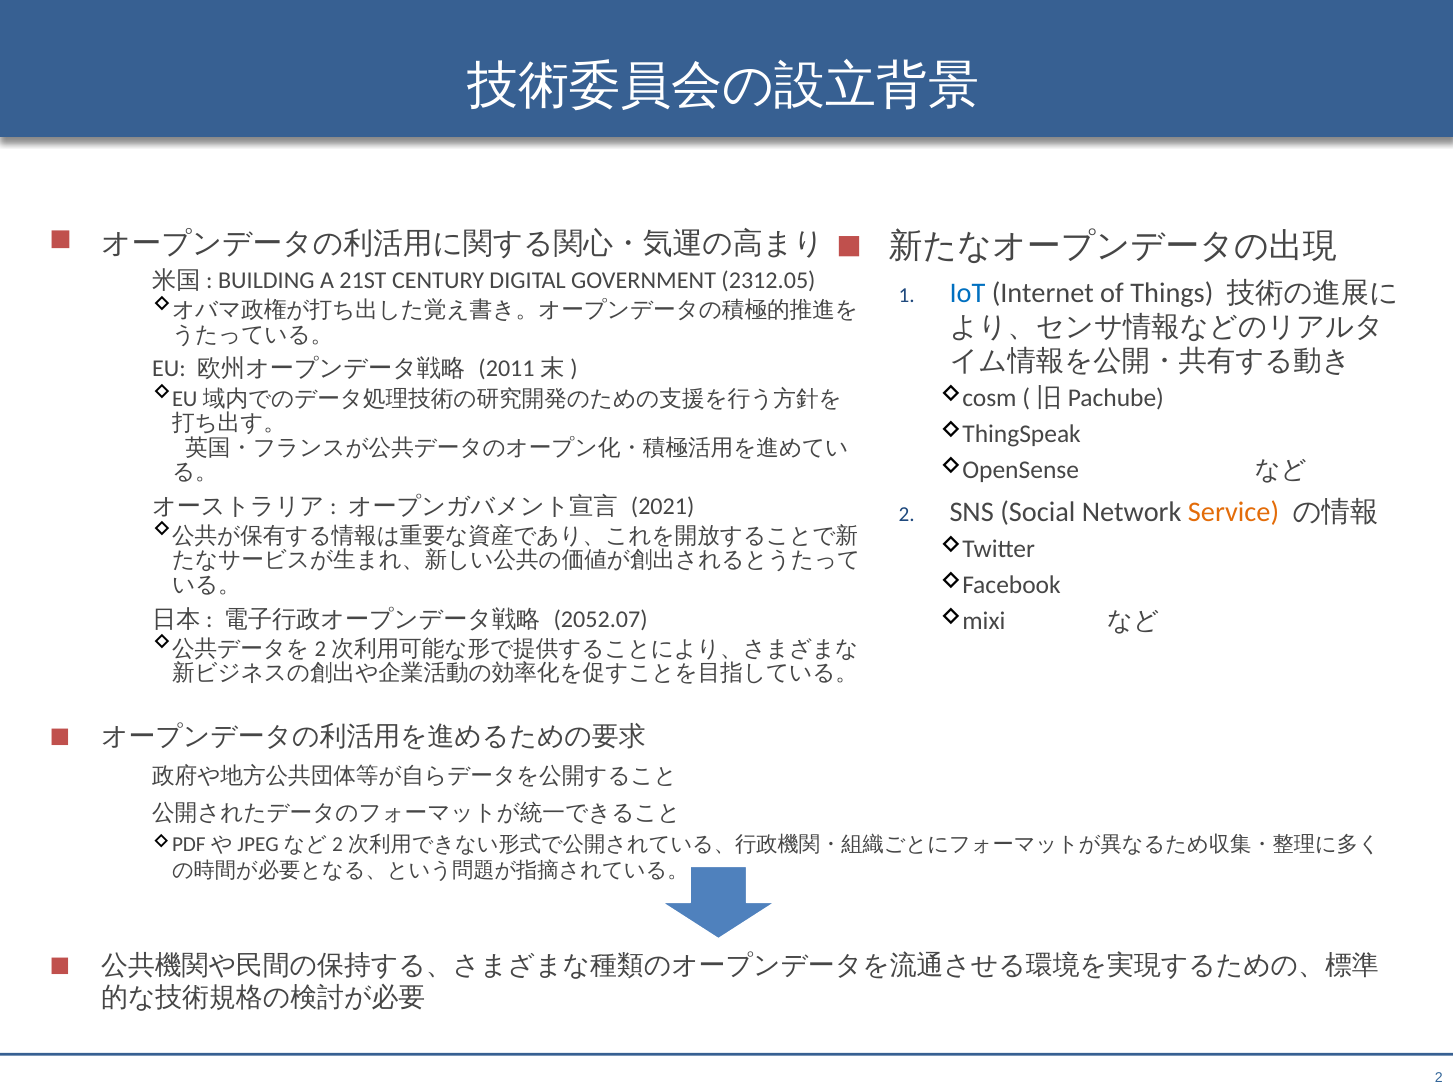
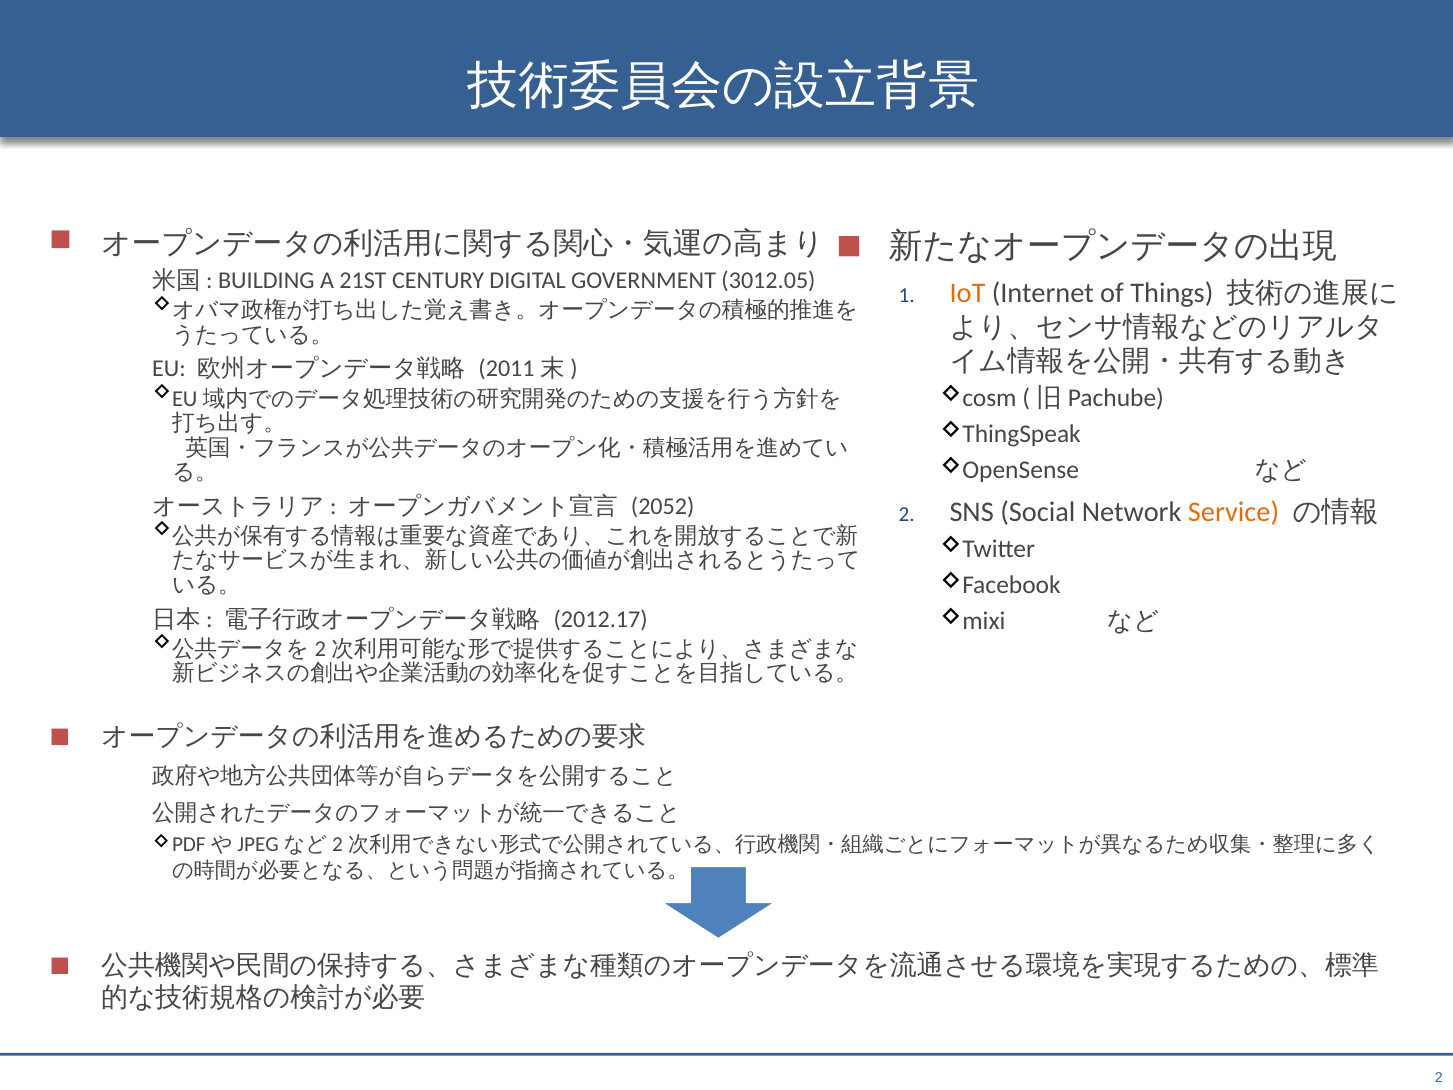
2312.05: 2312.05 -> 3012.05 (768, 281)
IoT colour: blue -> orange (967, 293)
2021: 2021 -> 2052 (663, 506)
2052.07: 2052.07 -> 2012.17 (601, 619)
